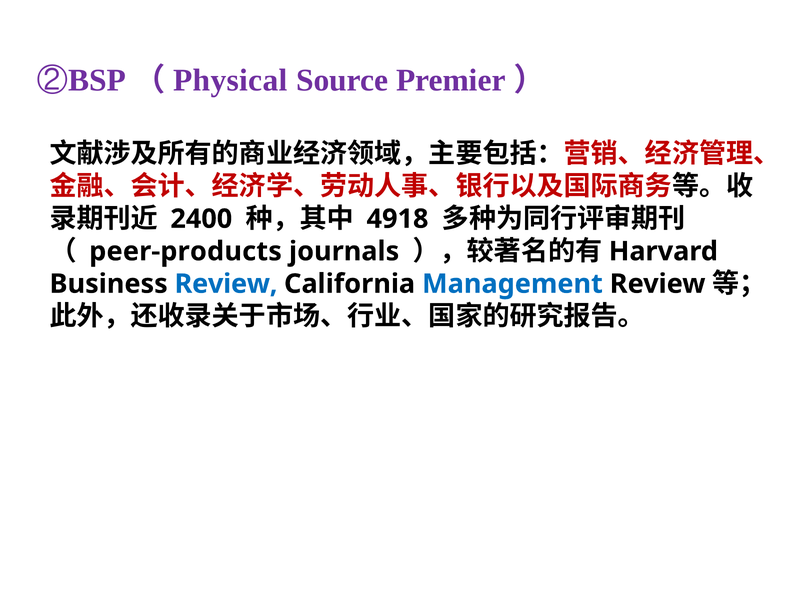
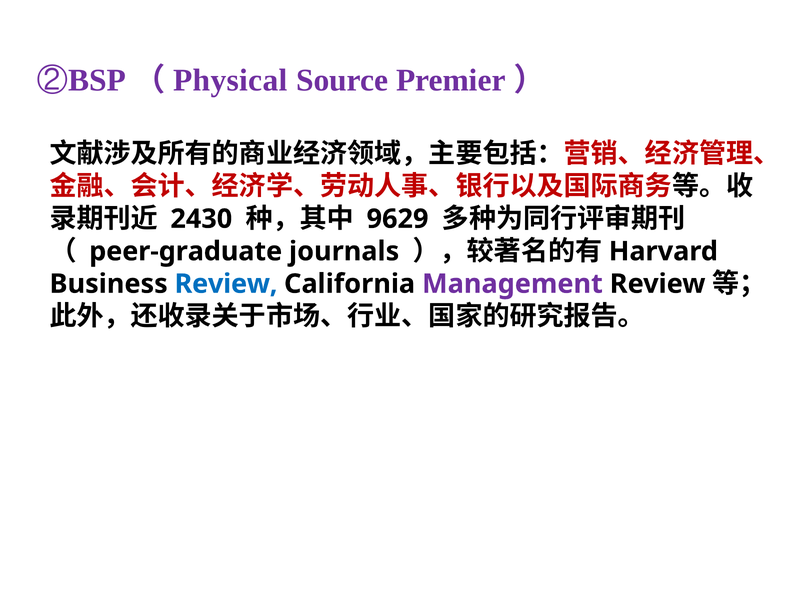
2400: 2400 -> 2430 (201, 219)
4918: 4918 -> 9629 (398, 219)
peer-products: peer-products -> peer-graduate (186, 251)
Management colour: blue -> purple (512, 284)
